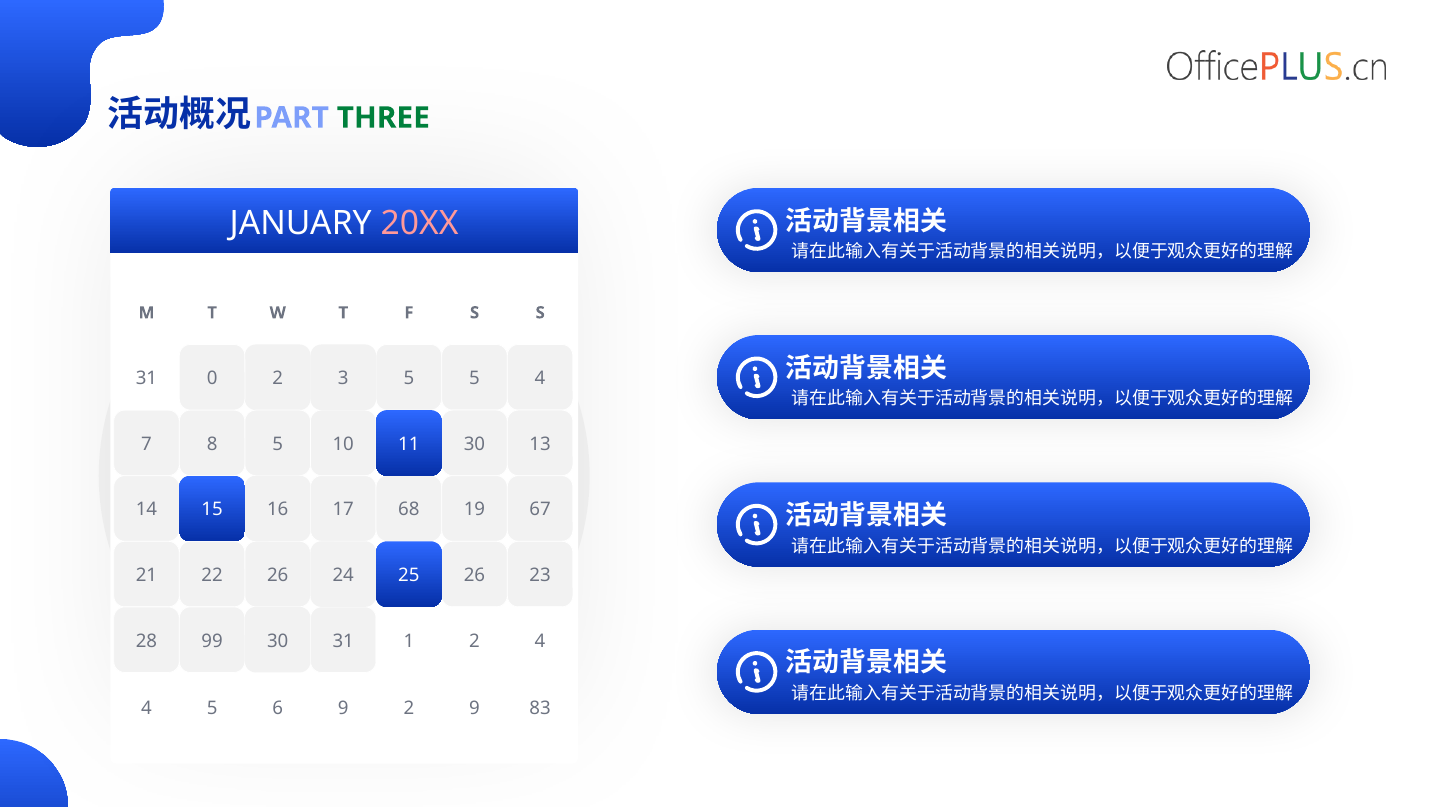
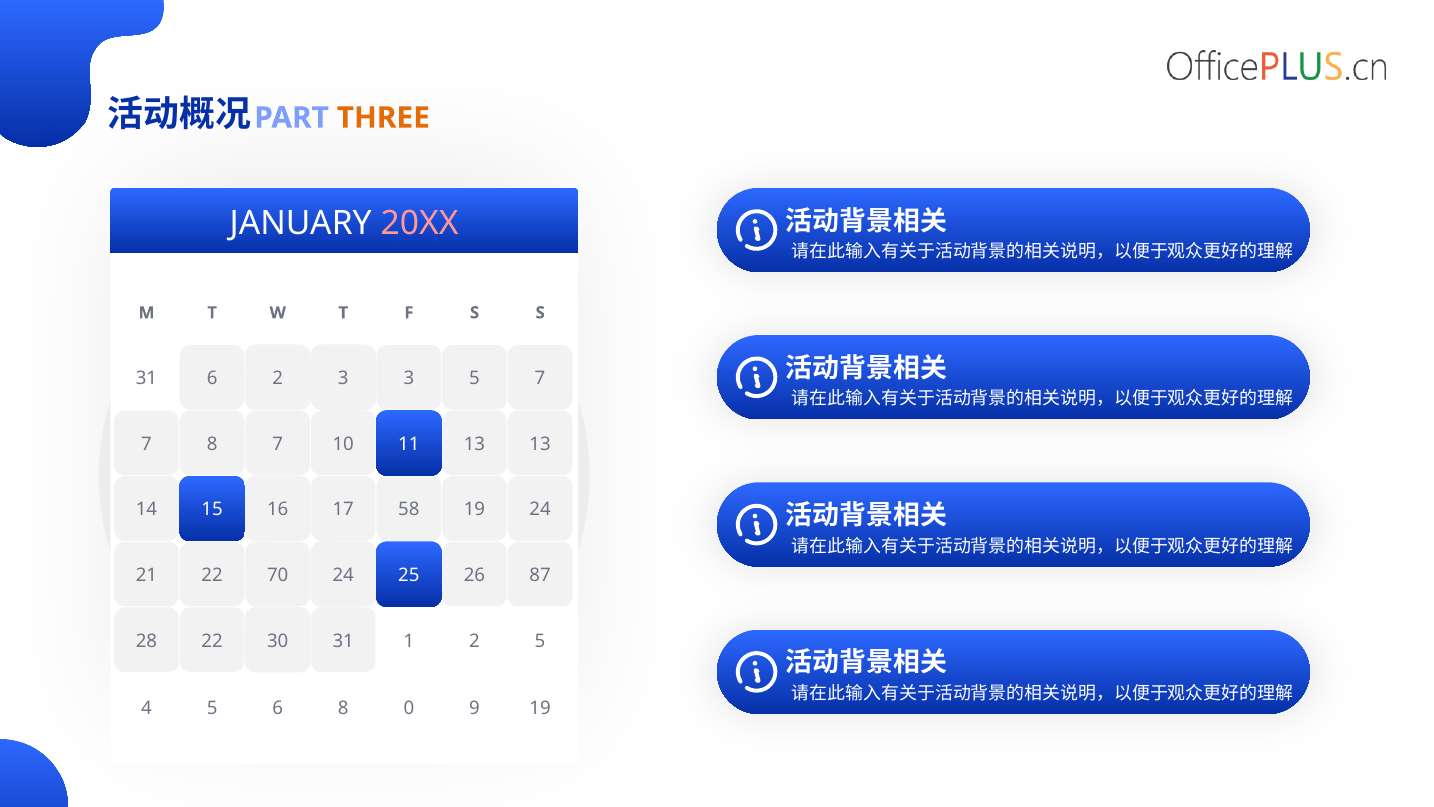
THREE colour: green -> orange (383, 118)
31 0: 0 -> 6 (212, 378)
2 5: 5 -> 3 (409, 378)
5 4: 4 -> 7 (540, 378)
8 5: 5 -> 7 (278, 444)
10 30: 30 -> 13 (475, 444)
68: 68 -> 58 (409, 509)
19 67: 67 -> 24 (540, 509)
22 26: 26 -> 70 (278, 575)
23: 23 -> 87 (540, 575)
28 99: 99 -> 22 (212, 641)
2 4: 4 -> 5 (540, 641)
5 9: 9 -> 8 (343, 708)
6 2: 2 -> 0 (409, 708)
9 83: 83 -> 19 (540, 708)
